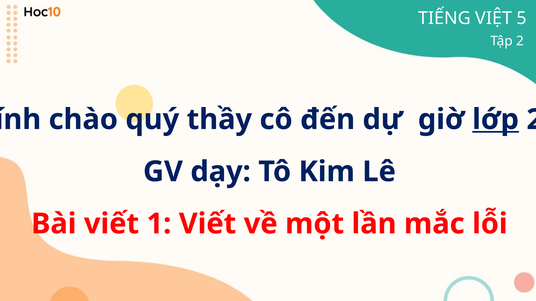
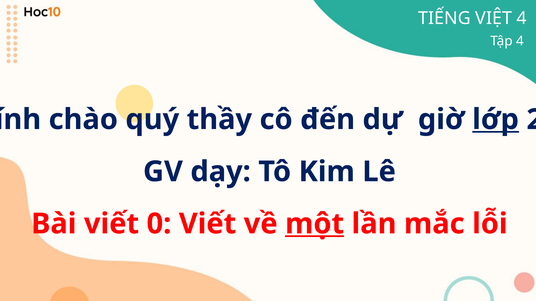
VIỆT 5: 5 -> 4 (522, 18)
Tập 2: 2 -> 4 (520, 41)
1: 1 -> 0 (159, 224)
một underline: none -> present (315, 224)
